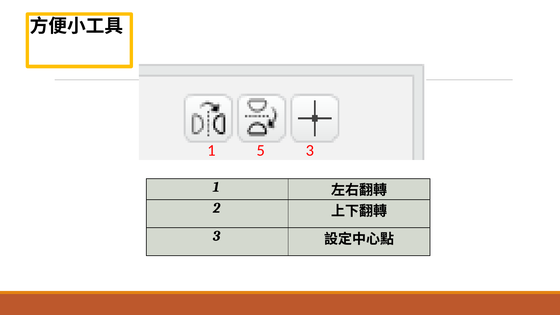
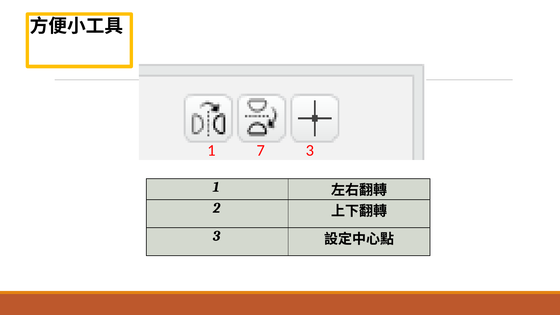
5: 5 -> 7 (261, 150)
